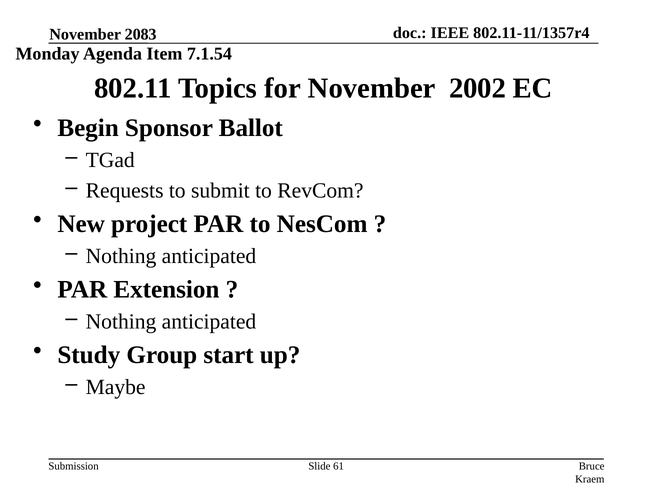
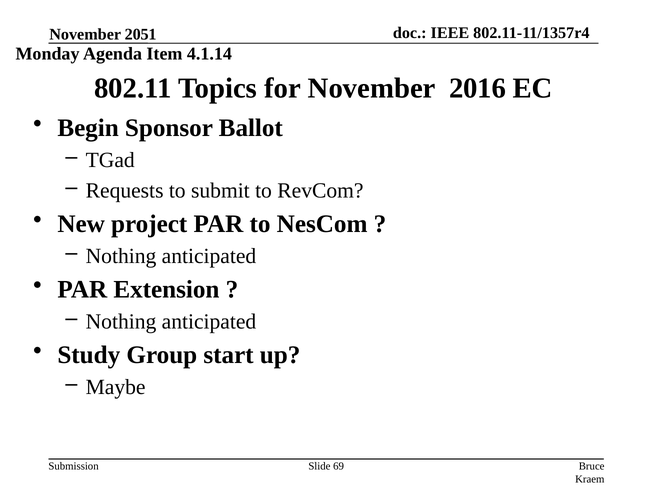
2083: 2083 -> 2051 (141, 35)
7.1.54: 7.1.54 -> 4.1.14 (209, 54)
2002: 2002 -> 2016 (478, 88)
61: 61 -> 69 (339, 465)
